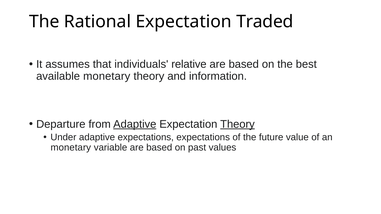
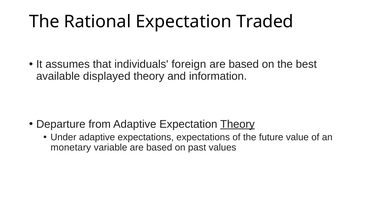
relative: relative -> foreign (189, 64)
available monetary: monetary -> displayed (107, 76)
Adaptive underline: present -> none (135, 124)
